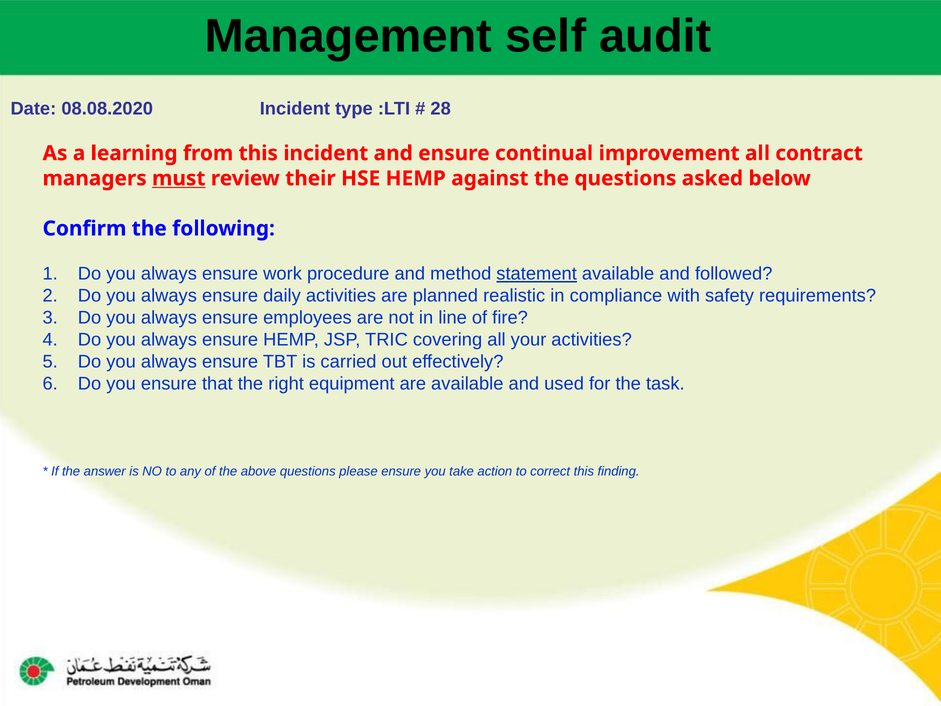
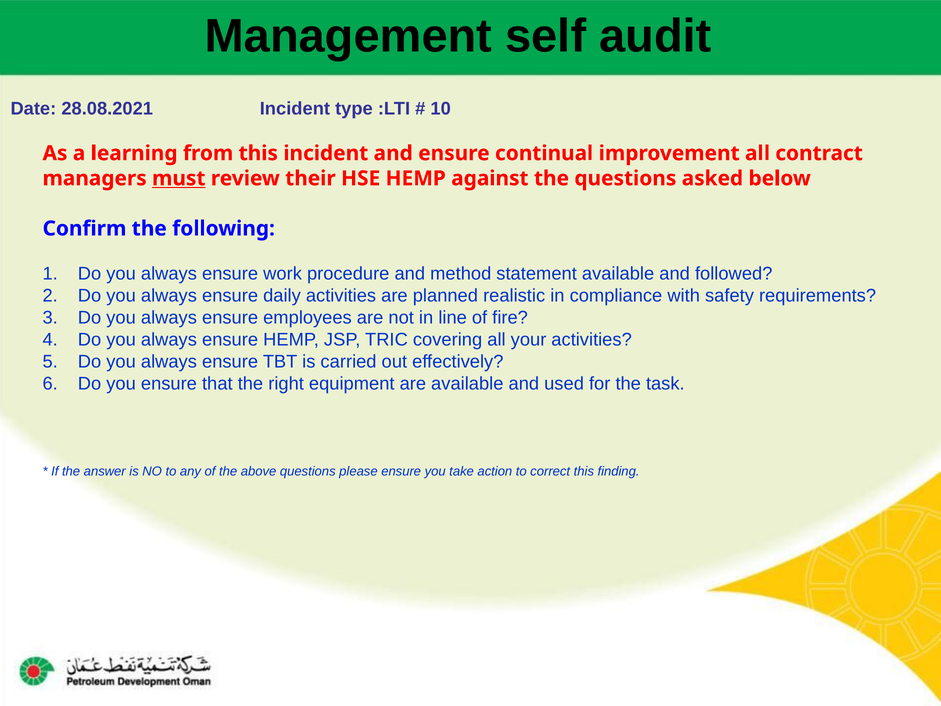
08.08.2020: 08.08.2020 -> 28.08.2021 (107, 109)
28: 28 -> 10 (441, 109)
statement underline: present -> none (537, 274)
